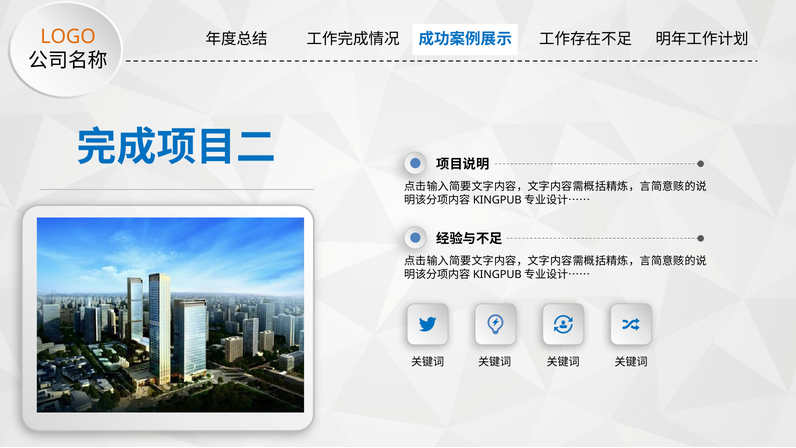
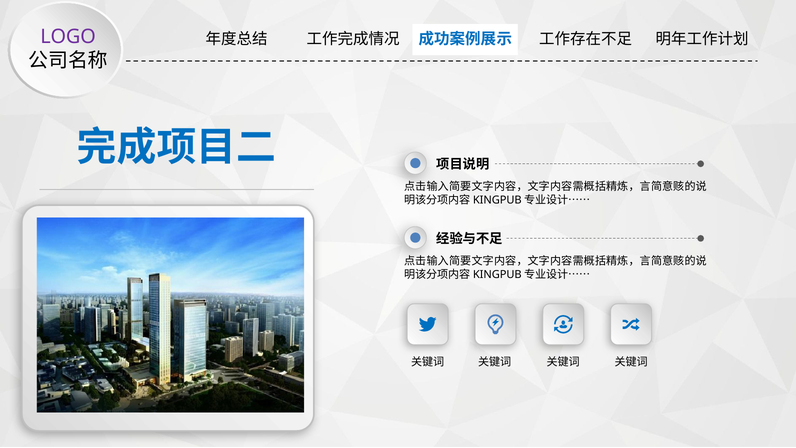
LOGO colour: orange -> purple (68, 37)
